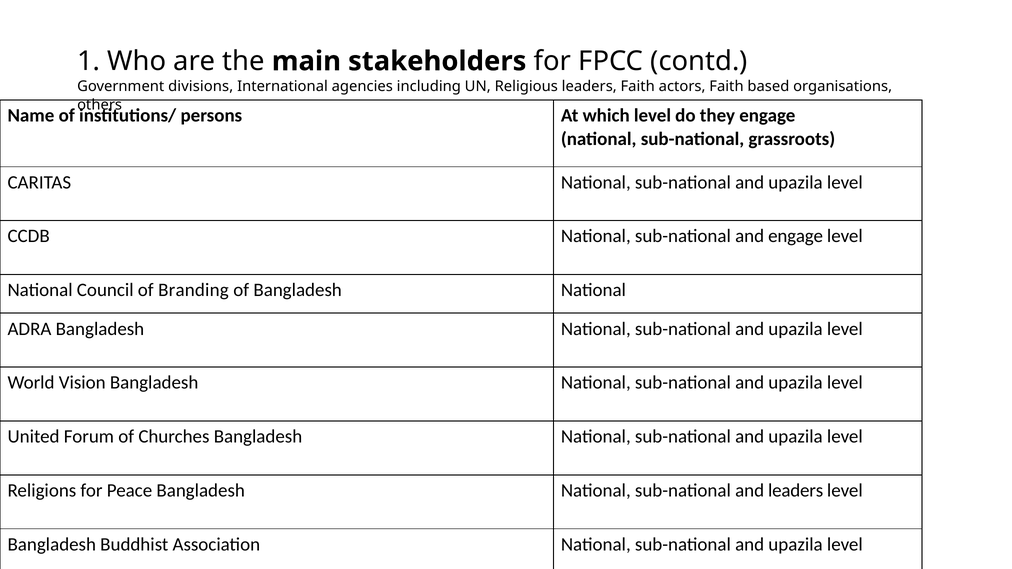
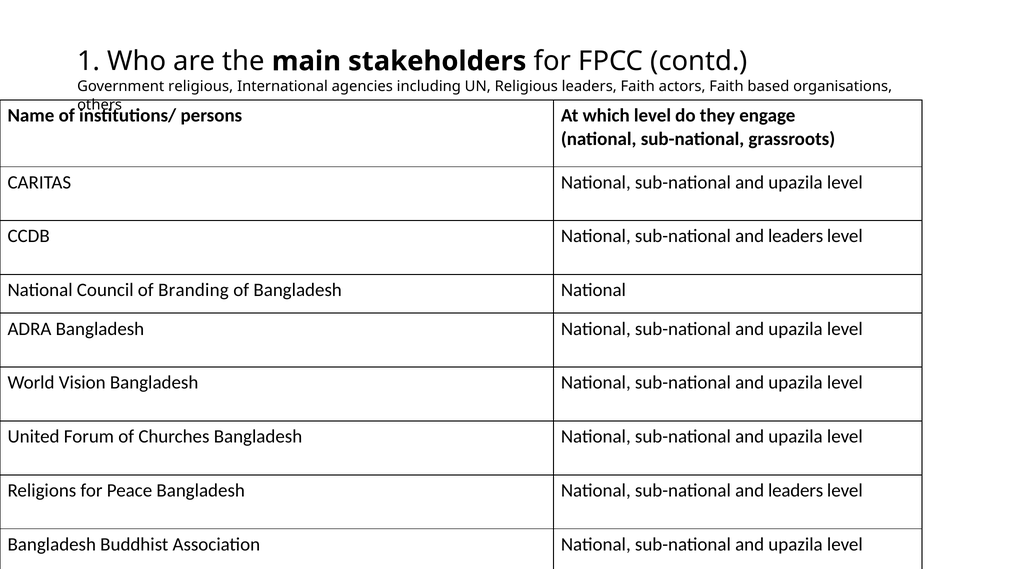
Government divisions: divisions -> religious (201, 87)
engage: engage -> leaders (796, 236)
